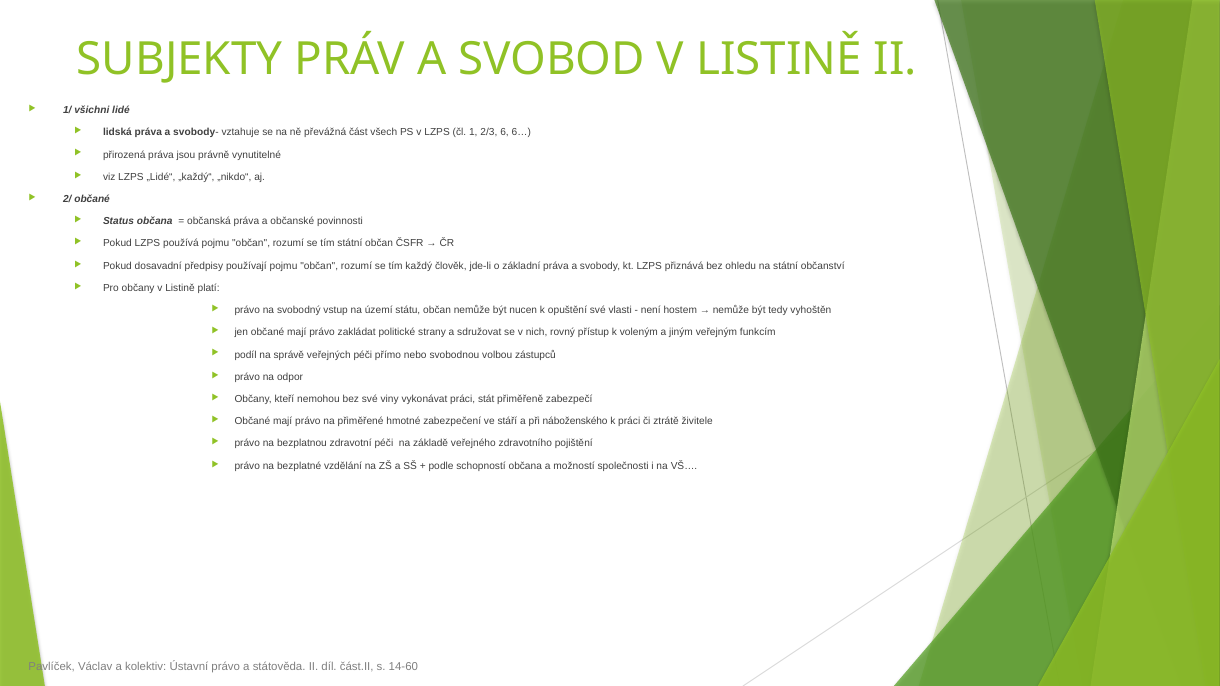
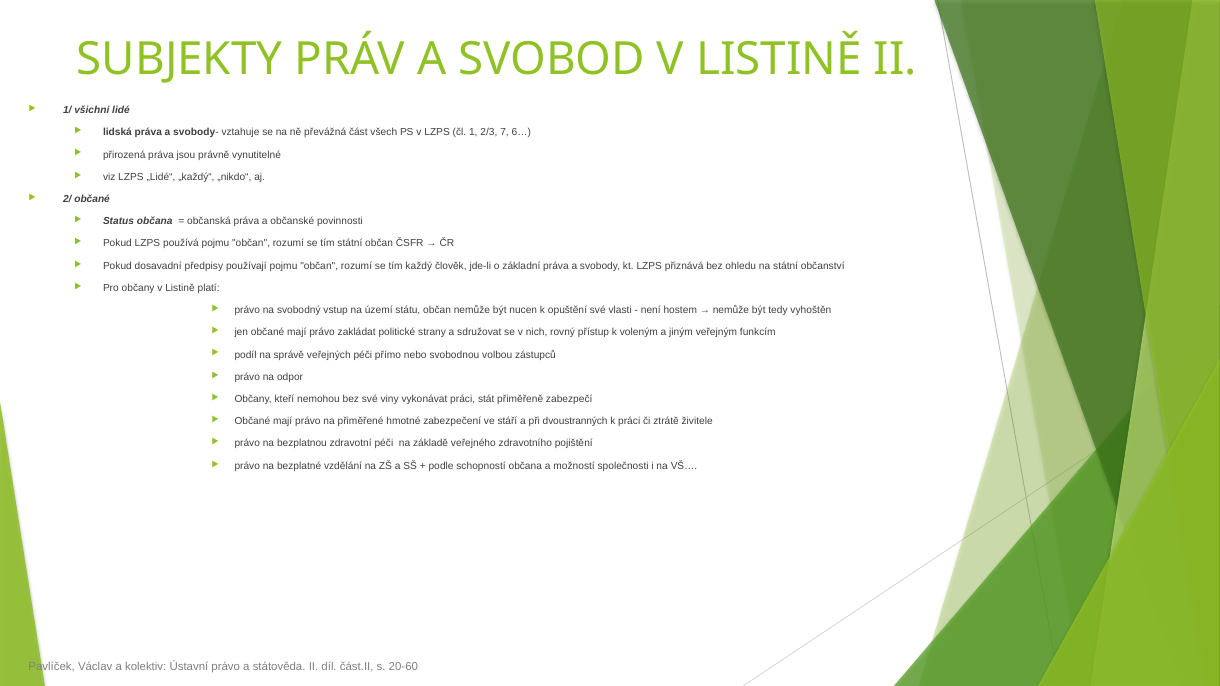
6: 6 -> 7 (504, 133)
náboženského: náboženského -> dvoustranných (575, 422)
14-60: 14-60 -> 20-60 (403, 667)
